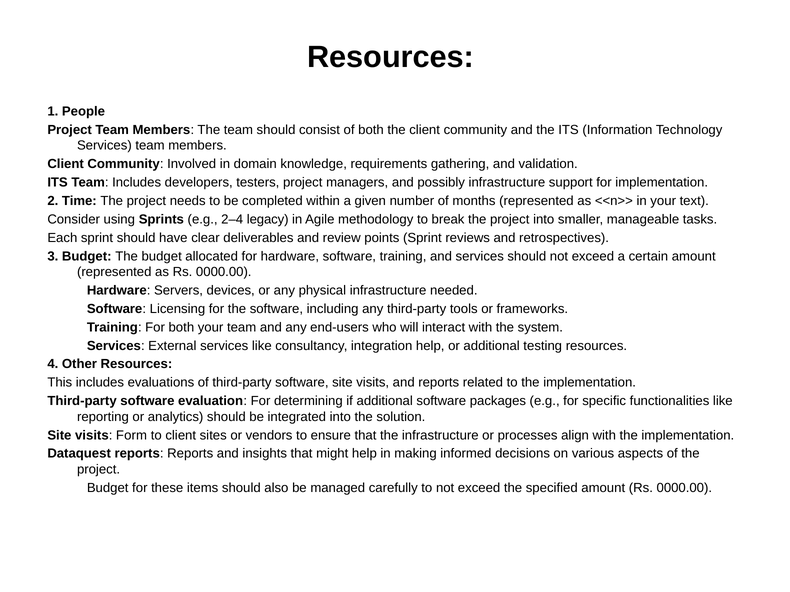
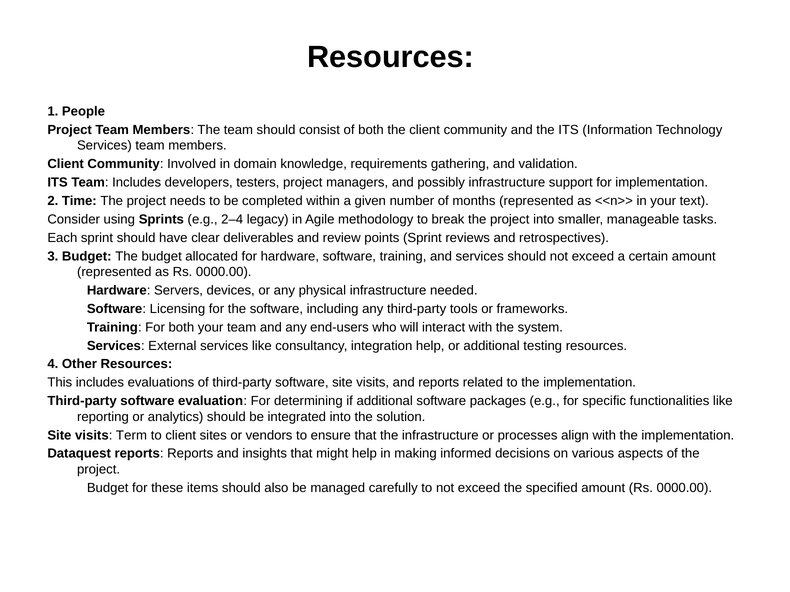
Form: Form -> Term (132, 436)
